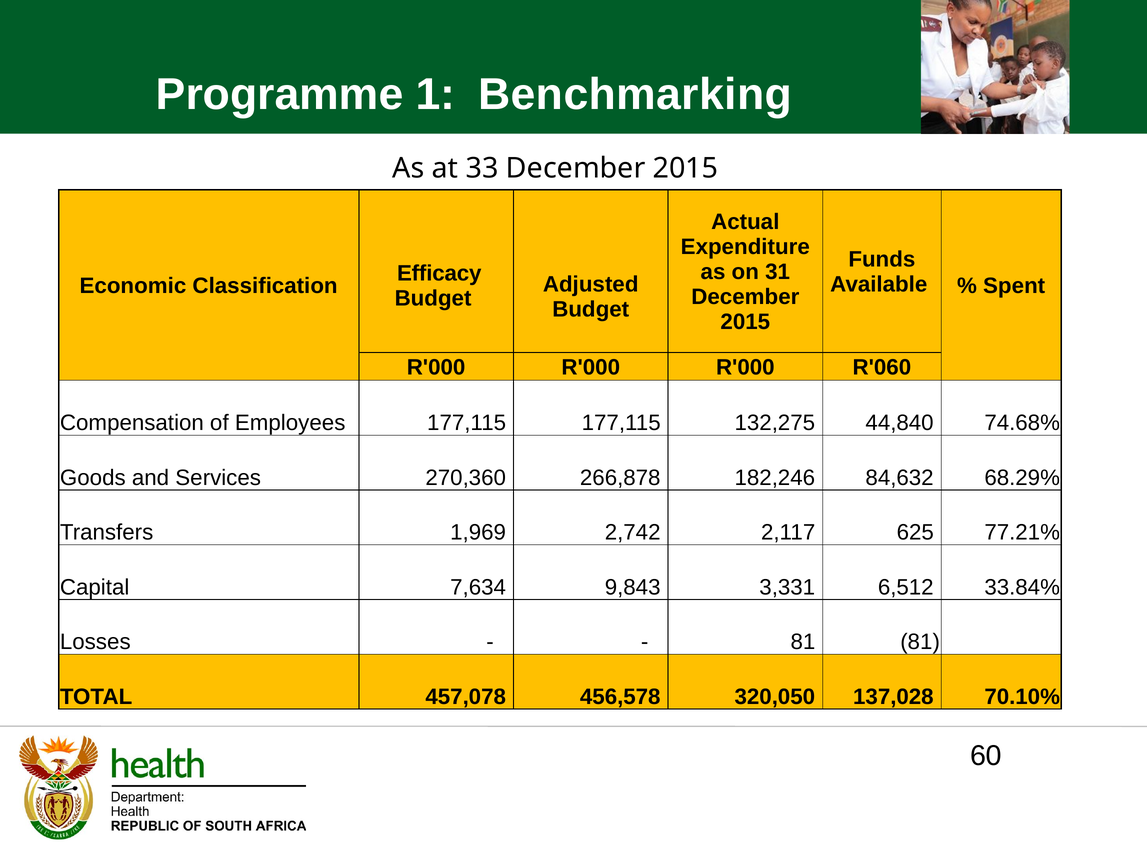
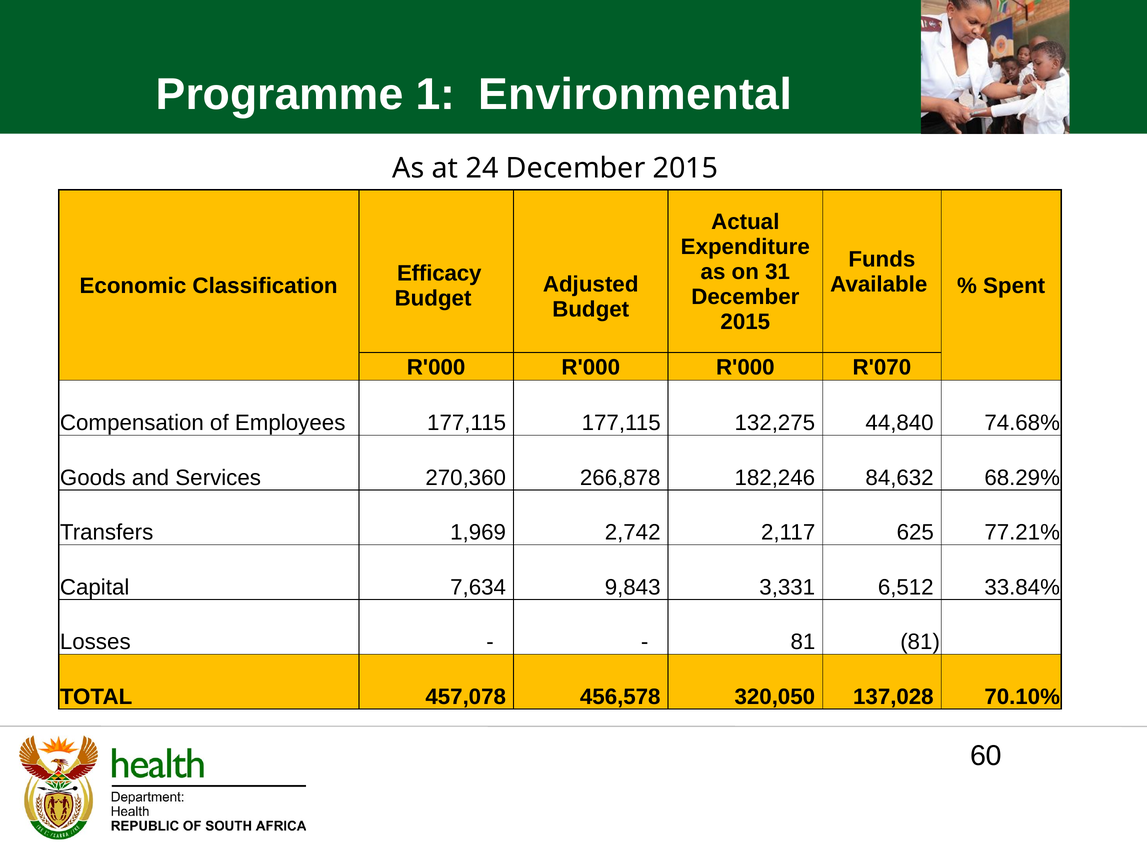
Benchmarking: Benchmarking -> Environmental (635, 94)
33: 33 -> 24 (482, 168)
R'060: R'060 -> R'070 (882, 367)
